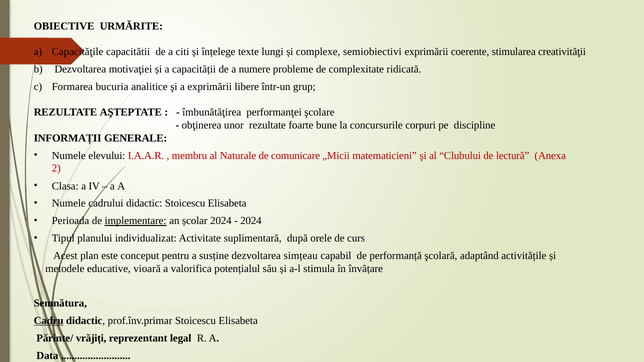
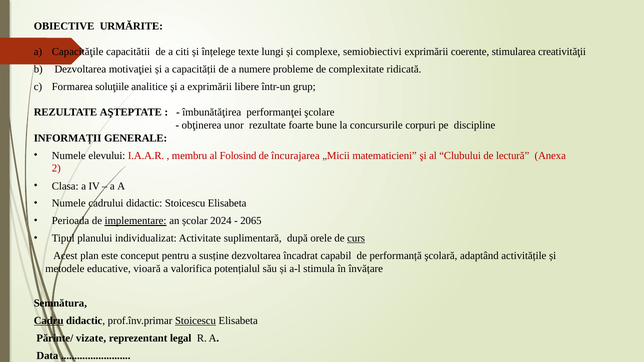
bucuria: bucuria -> soluţiile (112, 87)
Naturale: Naturale -> Folosind (238, 156)
comunicare: comunicare -> încurajarea (295, 156)
2024: 2024 -> 2065 (251, 221)
curs underline: none -> present (356, 238)
simțeau: simțeau -> încadrat (301, 256)
Stoicescu underline: none -> present (195, 321)
vrăjiți: vrăjiți -> vizate (91, 338)
